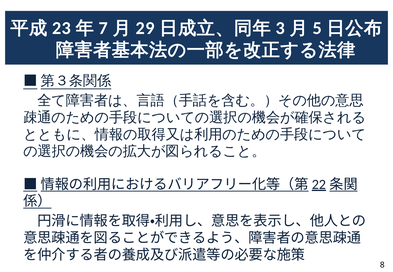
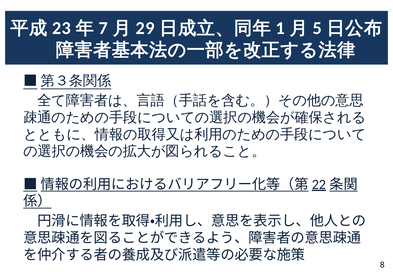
3: 3 -> 1 (280, 28)
